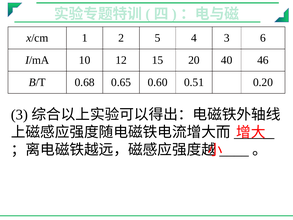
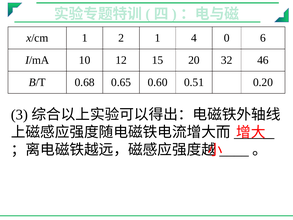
2 5: 5 -> 1 (158, 38)
4 3: 3 -> 0 (227, 38)
40: 40 -> 32 (227, 60)
